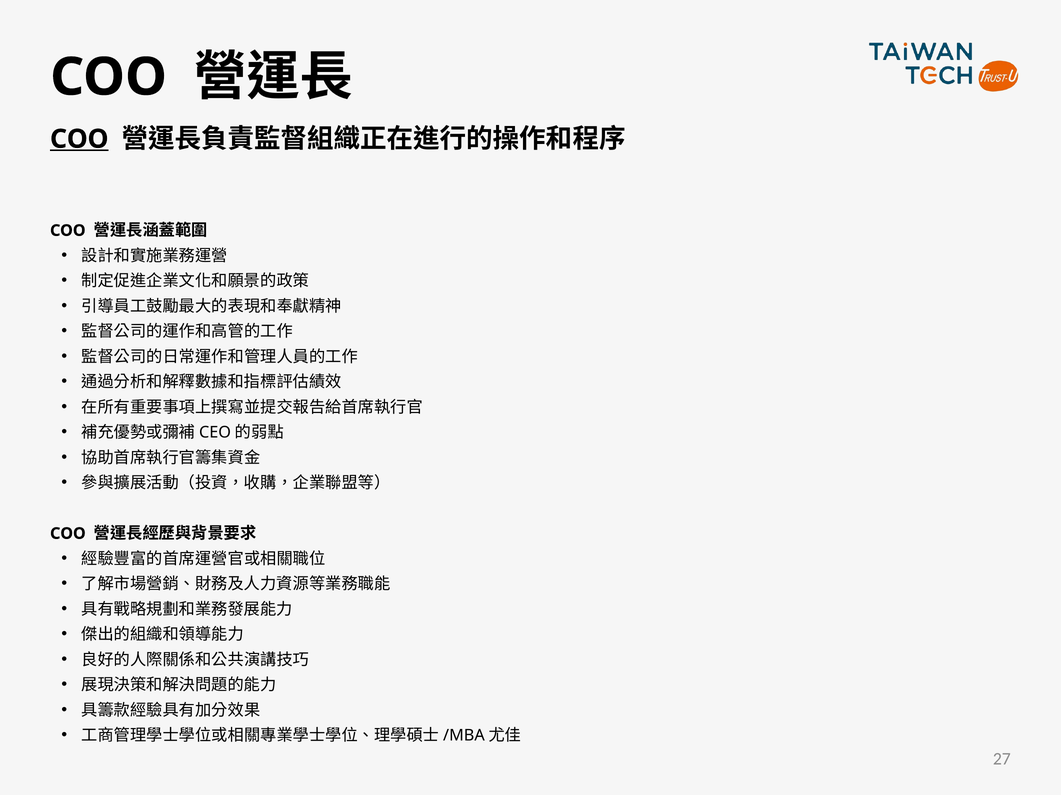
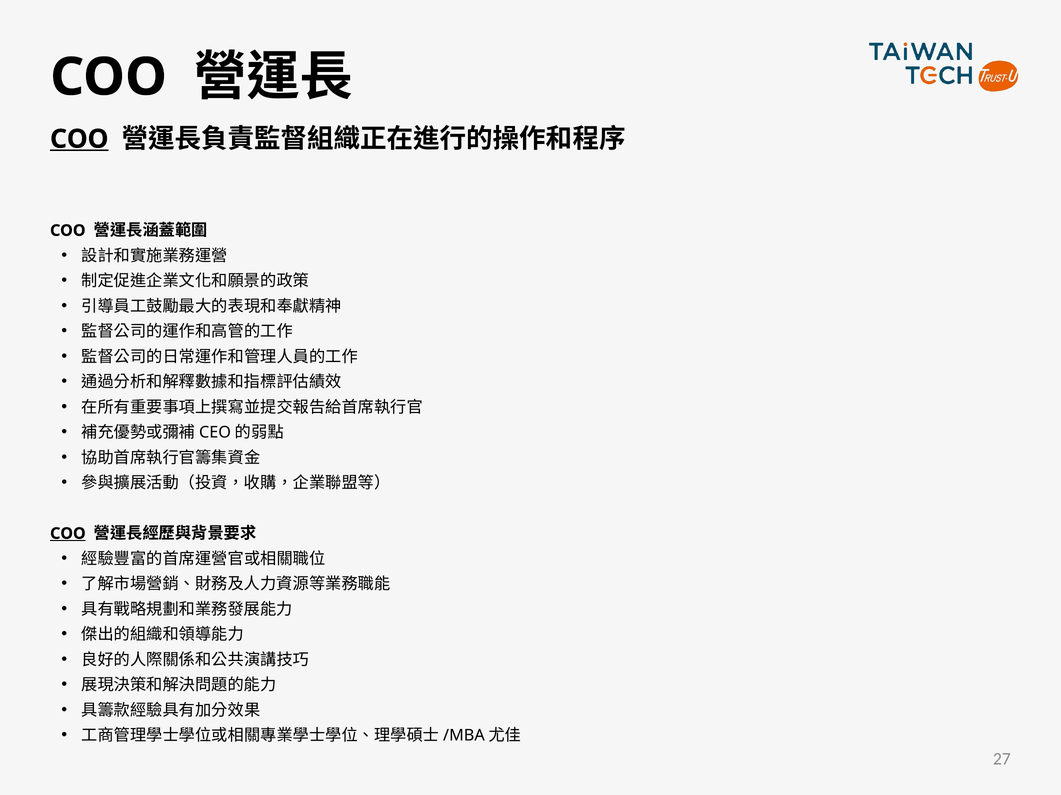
COO underline: none -> present (68, 534)
